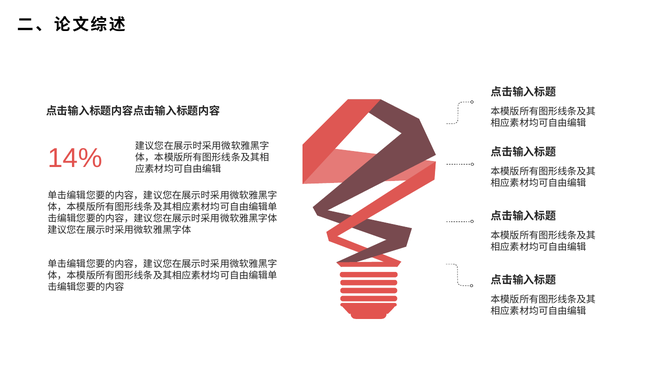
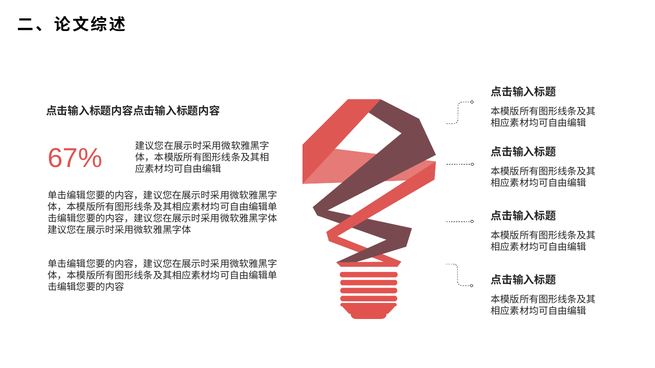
14%: 14% -> 67% (75, 158)
